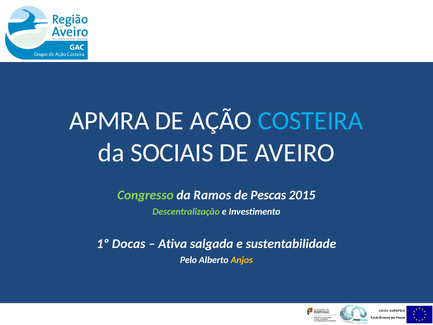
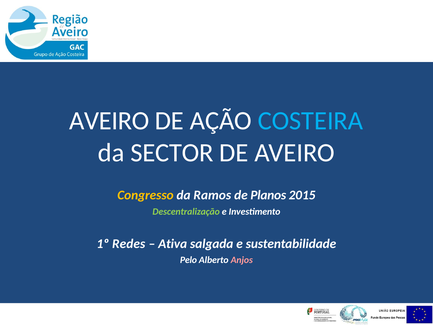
APMRA: APMRA -> AVEIRO (109, 121)
SOCIAIS: SOCIAIS -> SECTOR (172, 153)
Congresso colour: light green -> yellow (145, 195)
Pescas: Pescas -> Planos (268, 195)
Docas: Docas -> Redes (129, 244)
Anjos colour: yellow -> pink (242, 260)
